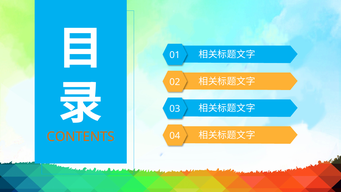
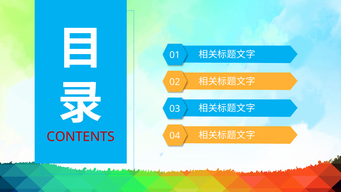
CONTENTS colour: orange -> red (81, 137)
